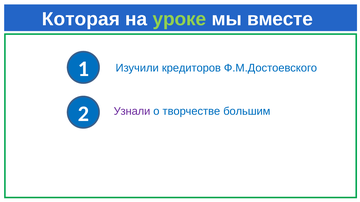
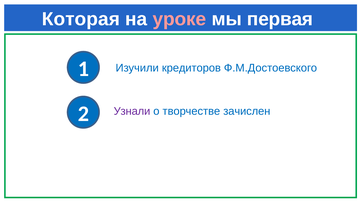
уроке colour: light green -> pink (179, 19)
вместе: вместе -> первая (280, 19)
большим: большим -> зачислен (247, 112)
